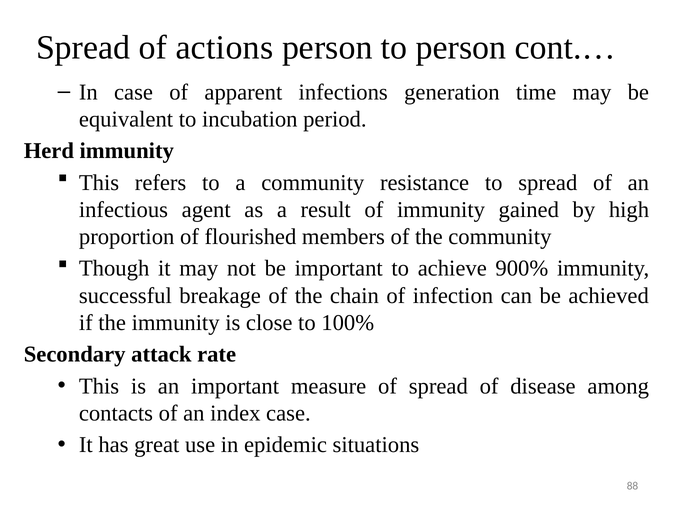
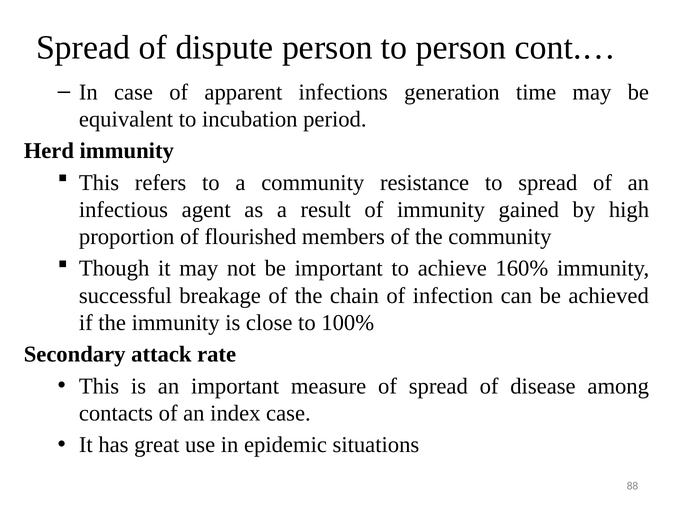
actions: actions -> dispute (225, 48)
900%: 900% -> 160% (522, 269)
